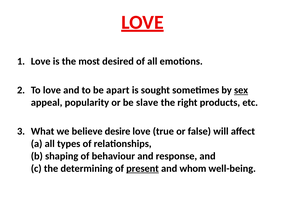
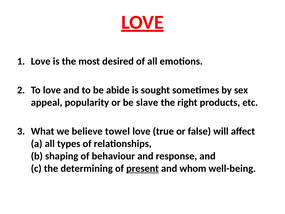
apart: apart -> abide (118, 90)
sex underline: present -> none (241, 90)
desire: desire -> towel (117, 131)
